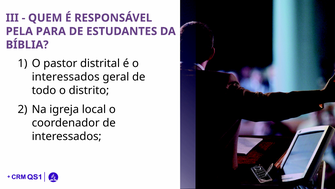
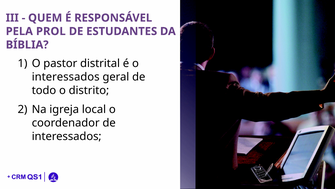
PARA: PARA -> PROL (51, 31)
